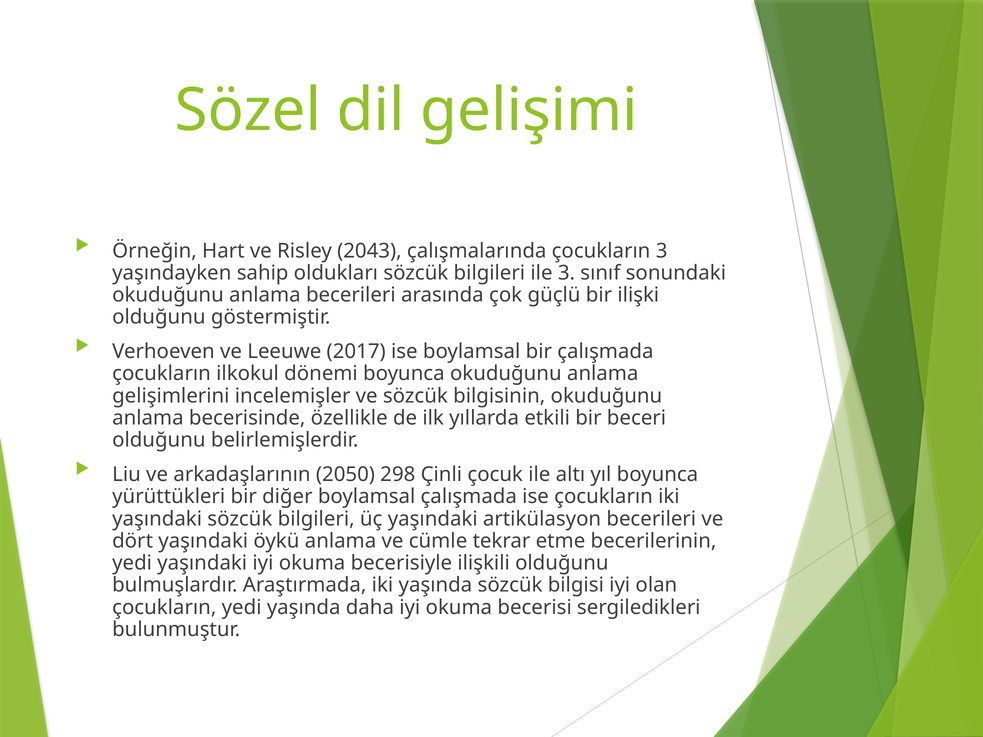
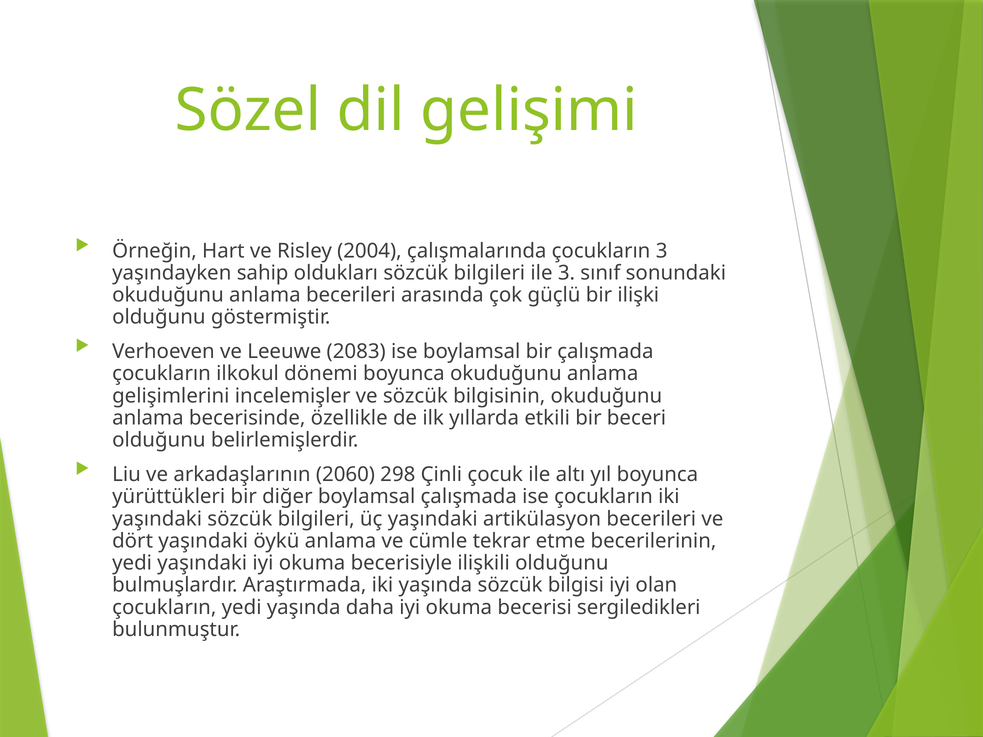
2043: 2043 -> 2004 (369, 251)
2017: 2017 -> 2083 (356, 352)
2050: 2050 -> 2060 (345, 475)
